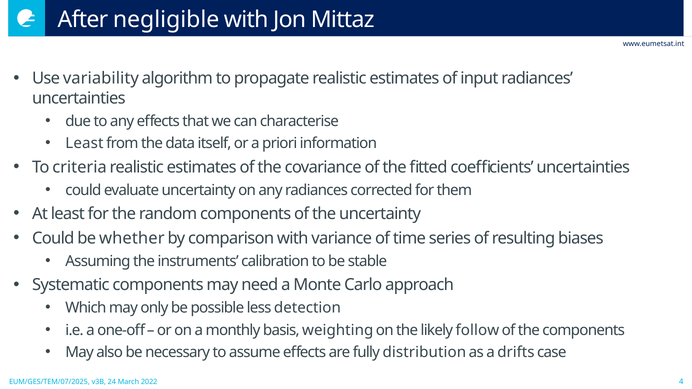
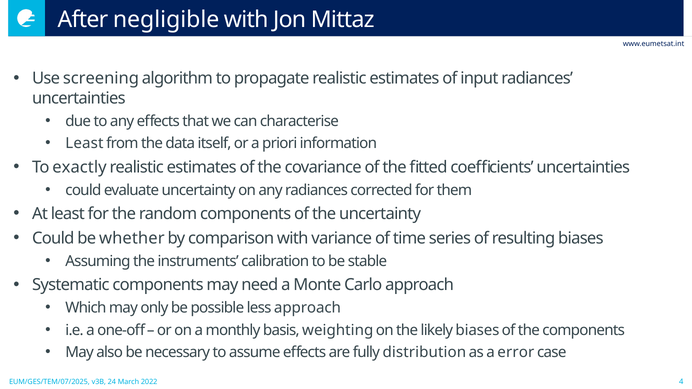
variability: variability -> screening (101, 78)
criteria: criteria -> exactly (79, 167)
less detection: detection -> approach (307, 308)
likely follow: follow -> biases (477, 330)
drifts: drifts -> error (516, 352)
